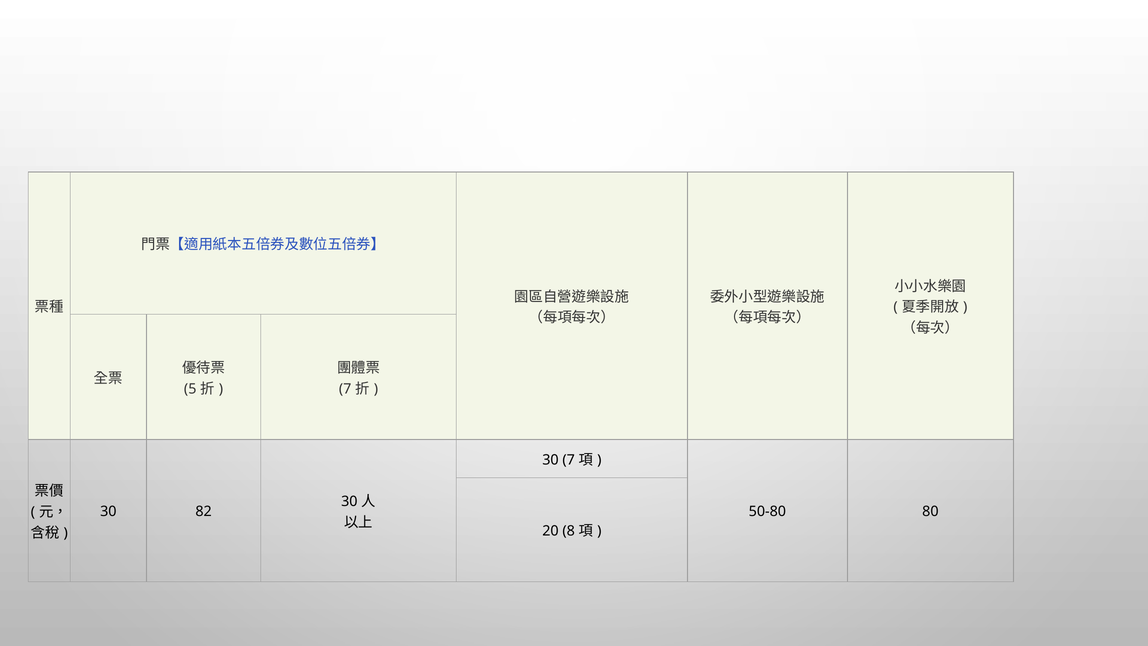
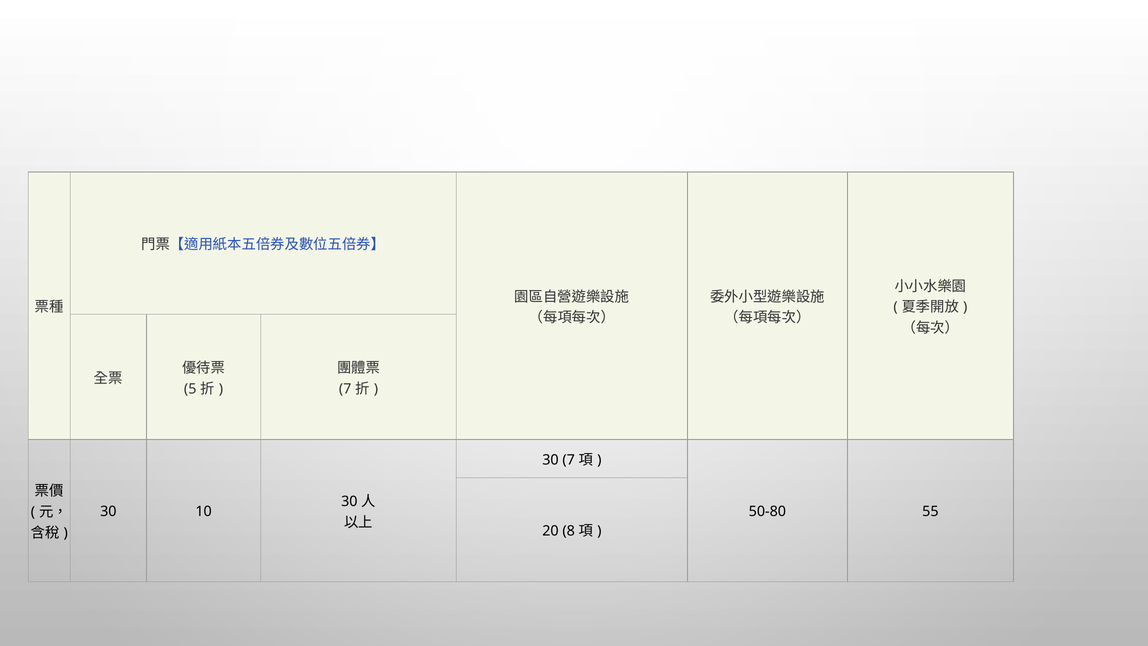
82: 82 -> 10 (204, 511)
80: 80 -> 55 (930, 511)
